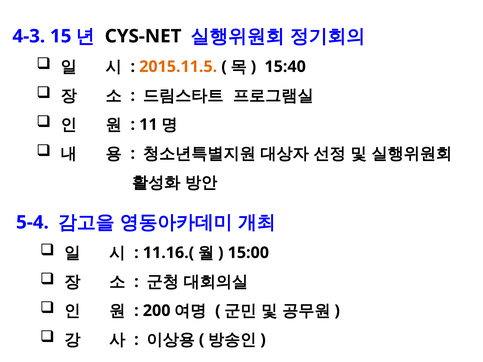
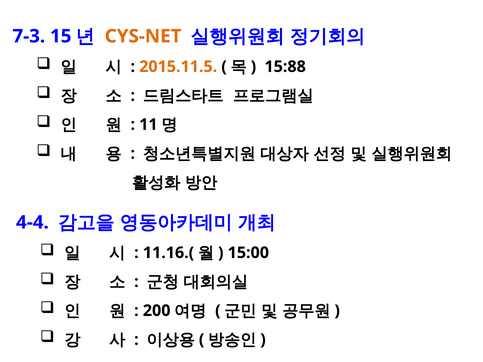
4-3: 4-3 -> 7-3 (29, 36)
CYS-NET colour: black -> orange (143, 36)
15:40: 15:40 -> 15:88 (285, 67)
5-4: 5-4 -> 4-4 (32, 222)
